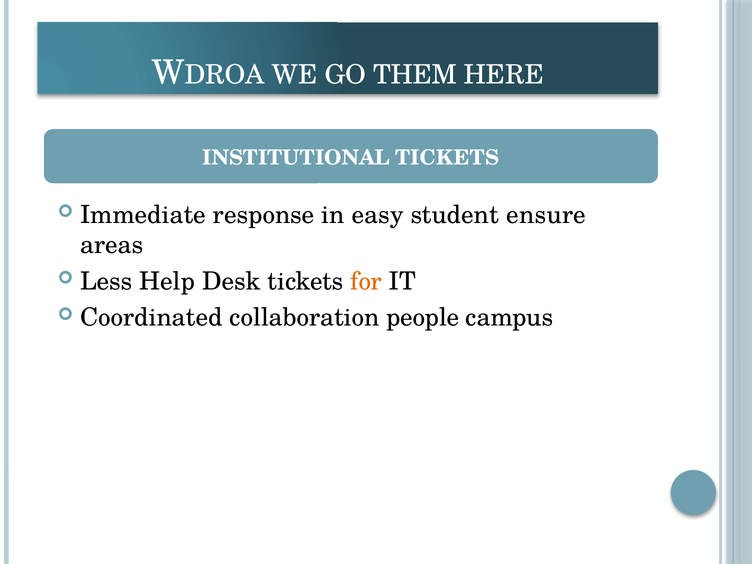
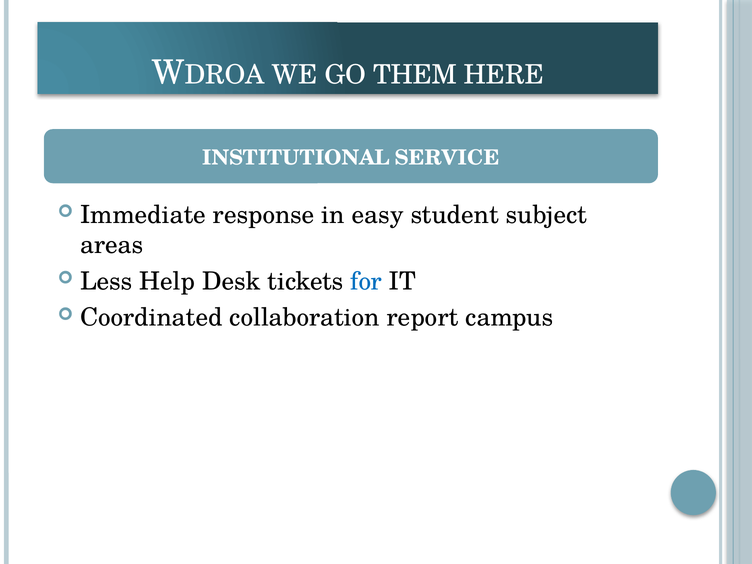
TICKETS: TICKETS -> SERVICE (447, 158)
ensure: ensure -> subject (546, 215)
for colour: orange -> blue (366, 281)
people: people -> report (423, 318)
